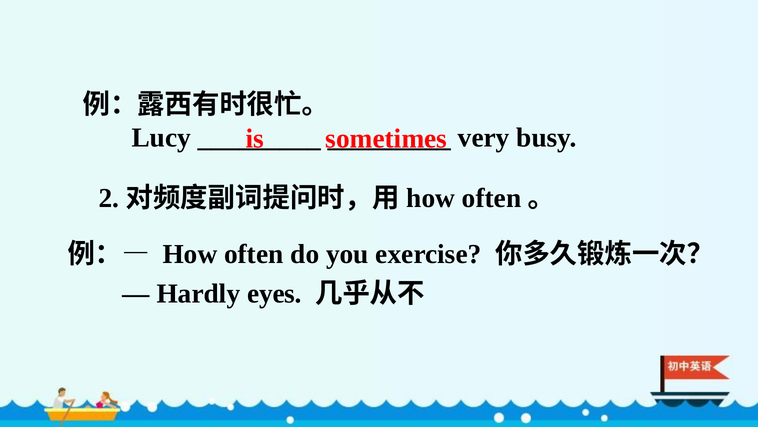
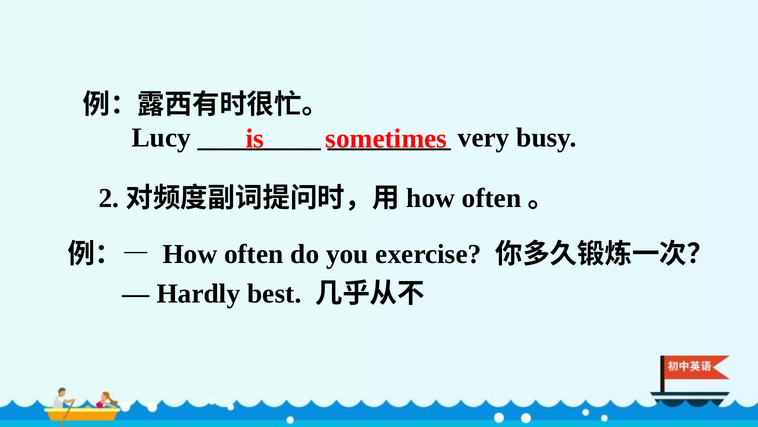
eyes: eyes -> best (274, 293)
